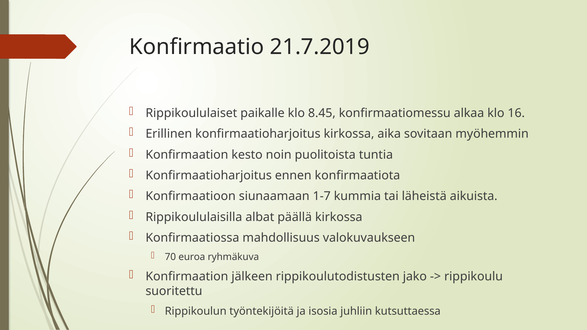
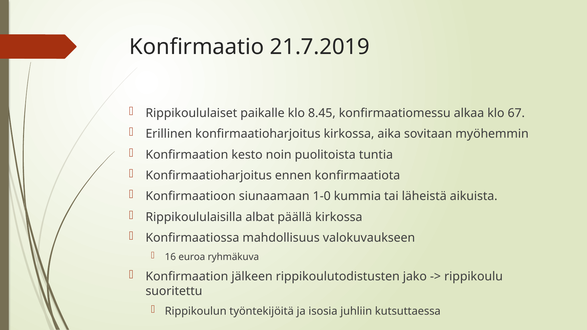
16: 16 -> 67 (516, 113)
1-7: 1-7 -> 1-0 (322, 196)
70: 70 -> 16 (170, 257)
